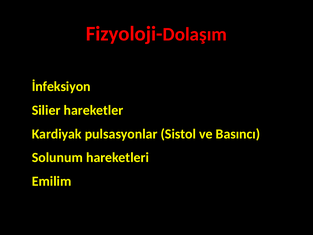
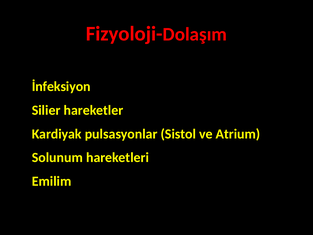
Basıncı: Basıncı -> Atrium (238, 134)
